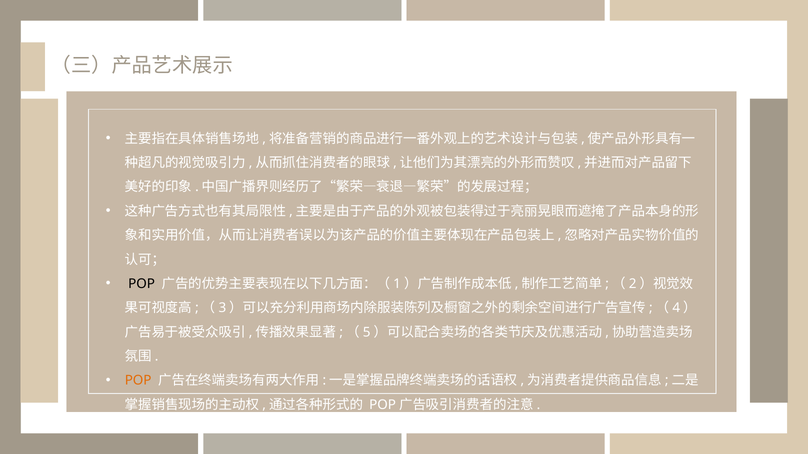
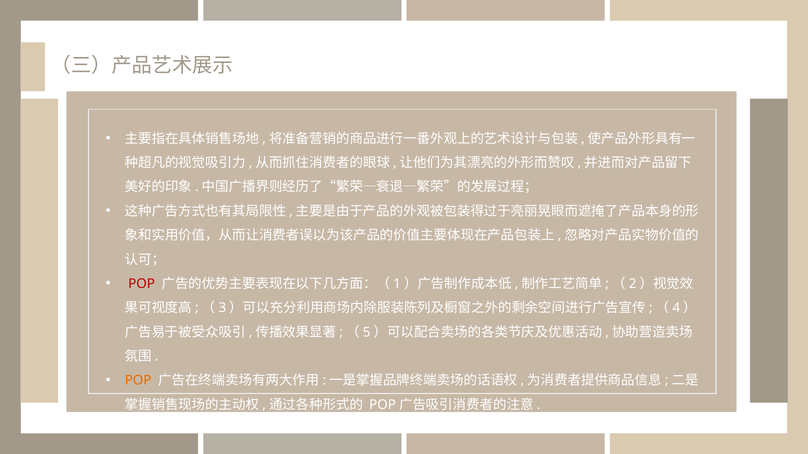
POP colour: black -> red (142, 284)
